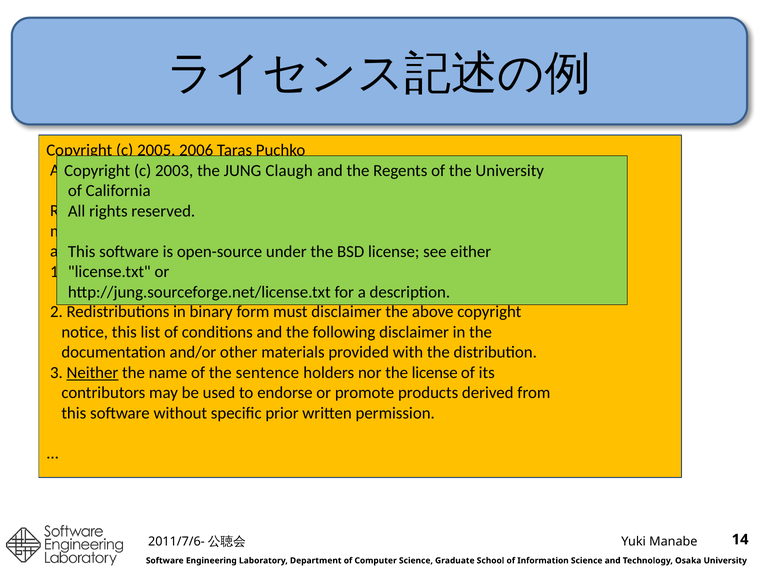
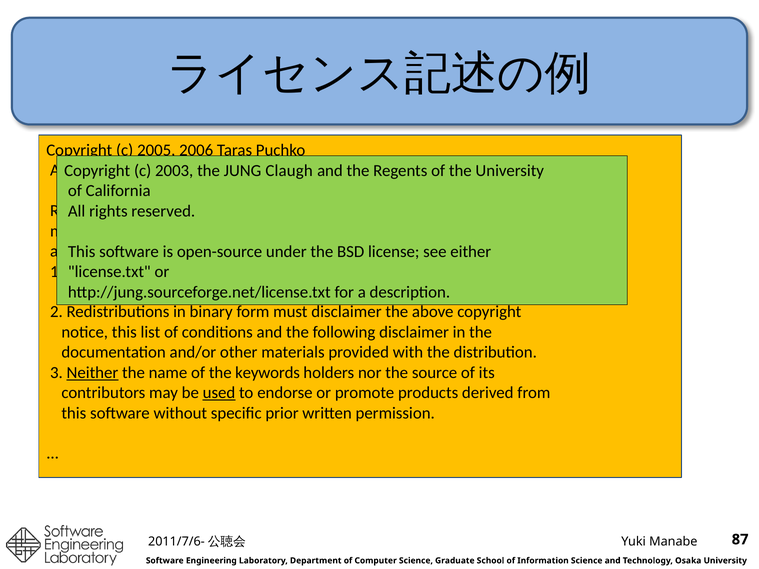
sentence: sentence -> keywords (268, 373)
the license: license -> source (435, 373)
used underline: none -> present (219, 393)
14: 14 -> 87 (740, 540)
